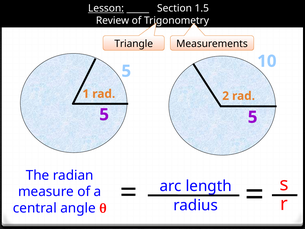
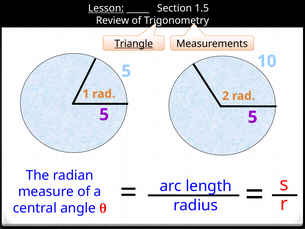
Triangle underline: none -> present (134, 44)
